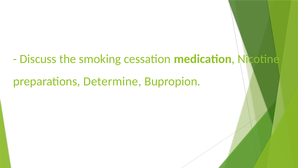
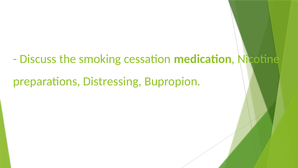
Determine: Determine -> Distressing (112, 81)
